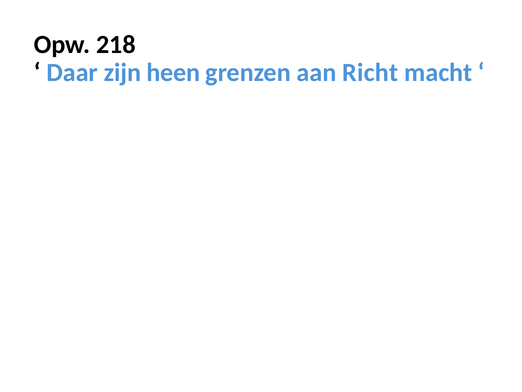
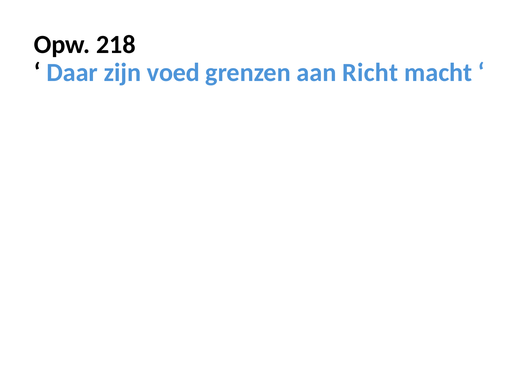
heen: heen -> voed (173, 73)
